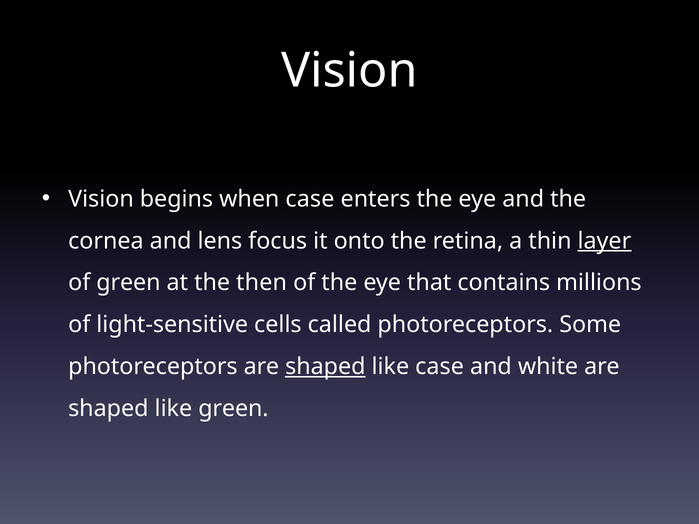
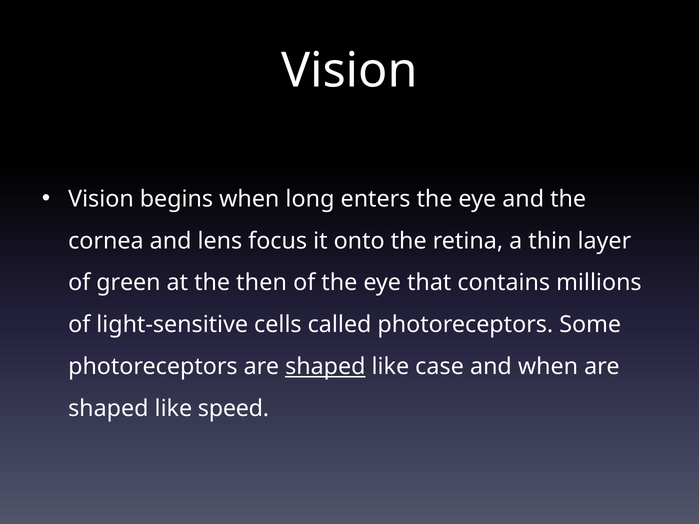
when case: case -> long (310, 199)
layer underline: present -> none (604, 241)
and white: white -> when (548, 367)
like green: green -> speed (233, 409)
